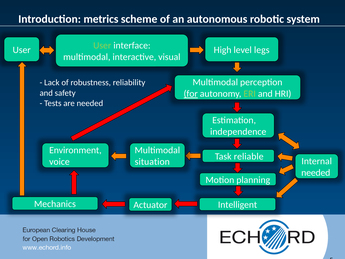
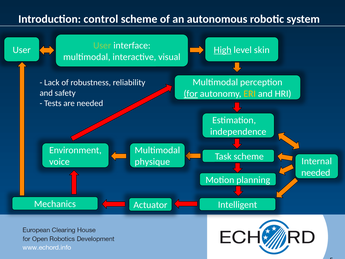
metrics: metrics -> control (101, 19)
High underline: none -> present (223, 50)
legs: legs -> skin (262, 50)
ERI colour: light green -> yellow (250, 94)
Task reliable: reliable -> scheme (249, 156)
situation: situation -> physique (152, 162)
